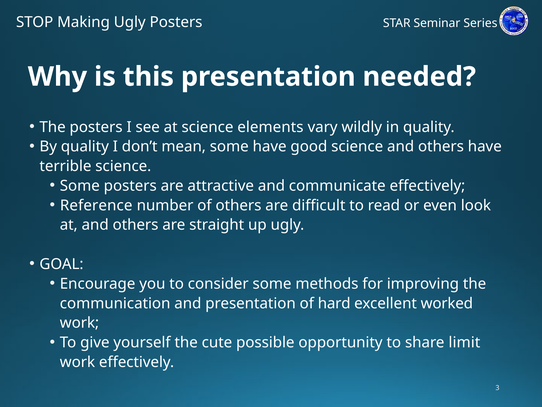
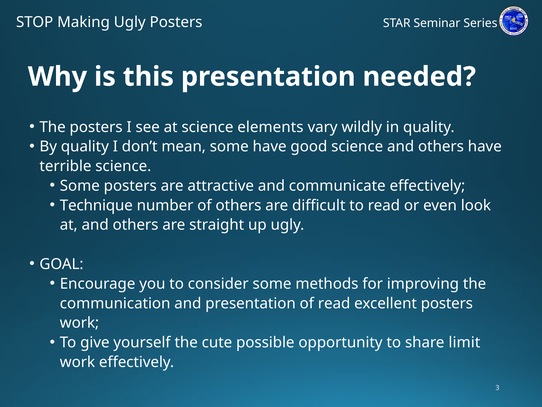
Reference: Reference -> Technique (96, 205)
of hard: hard -> read (334, 303)
excellent worked: worked -> posters (447, 303)
